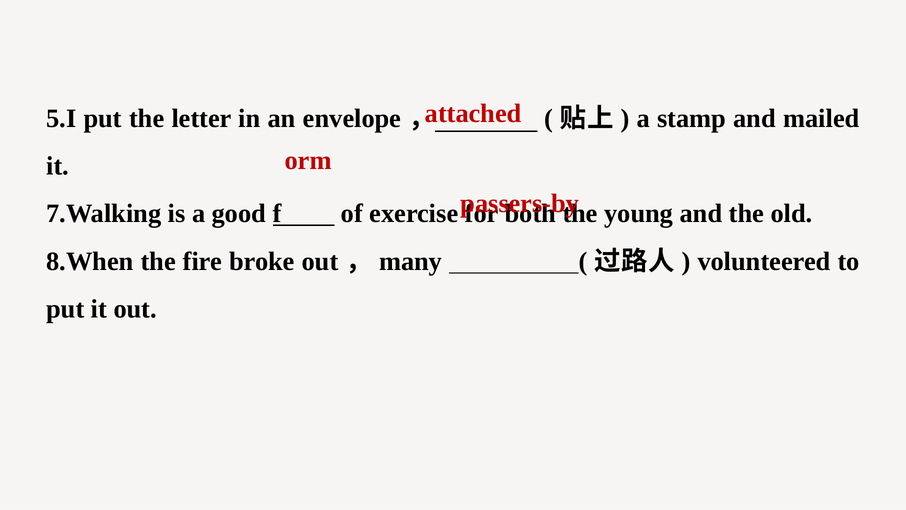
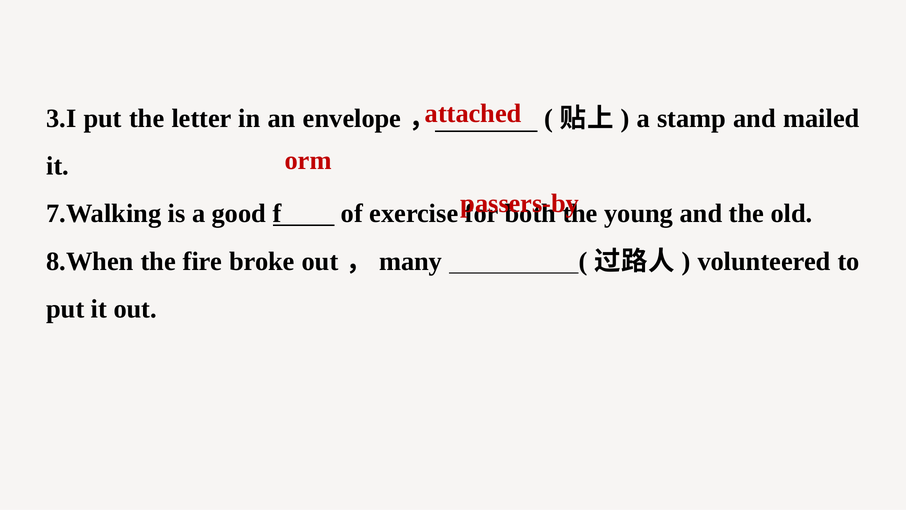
5.I: 5.I -> 3.I (61, 118)
